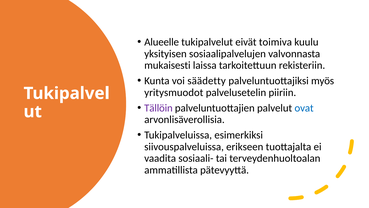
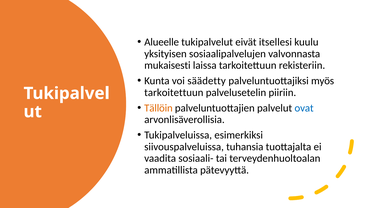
toimiva: toimiva -> itsellesi (275, 42)
yritysmuodot: yritysmuodot -> tarkoitettuun (174, 92)
Tällöin colour: purple -> orange (158, 108)
erikseen: erikseen -> tuhansia (245, 146)
